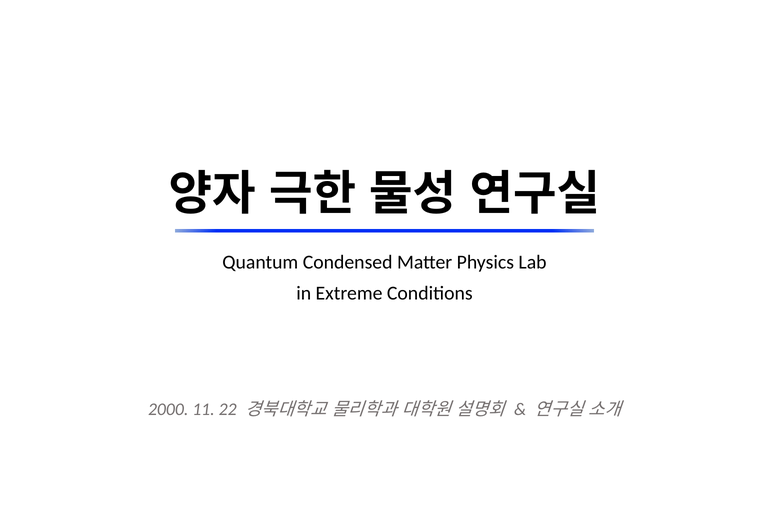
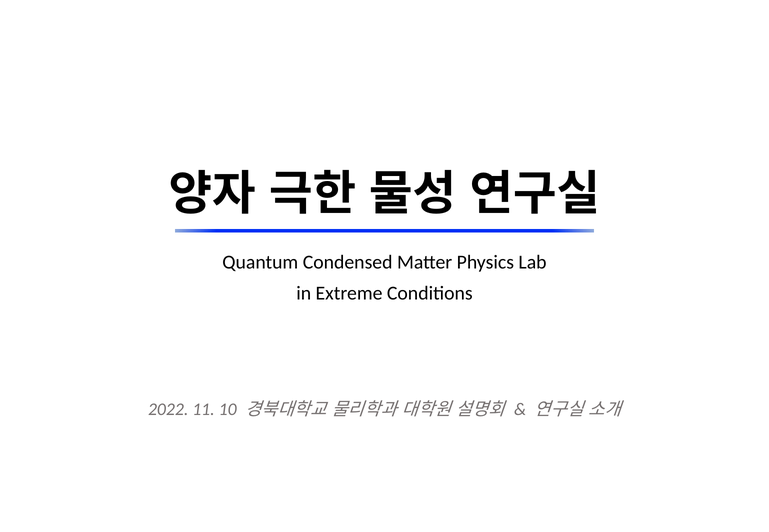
2000: 2000 -> 2022 (168, 410)
22: 22 -> 10 (228, 410)
